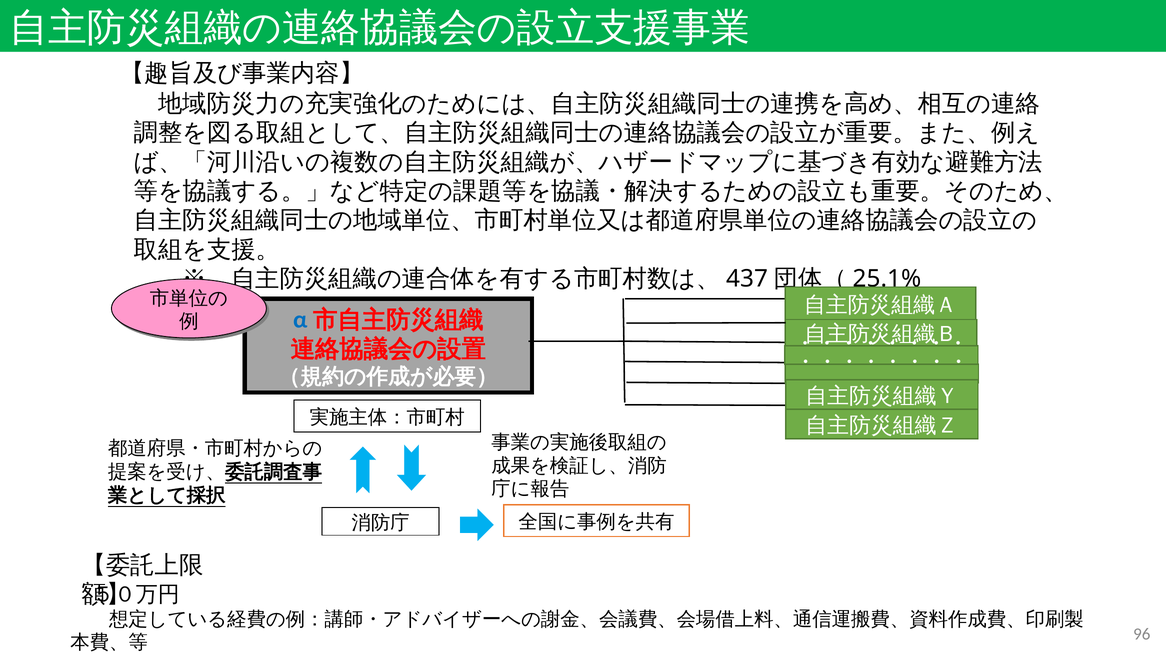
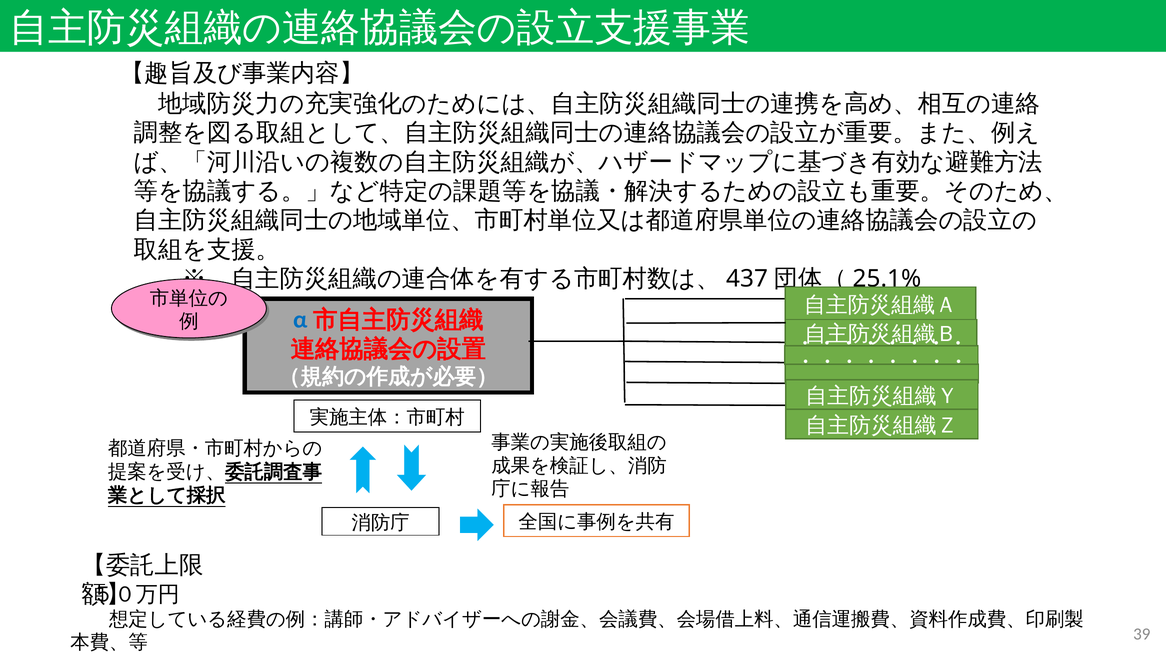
96: 96 -> 39 (1142, 634)
